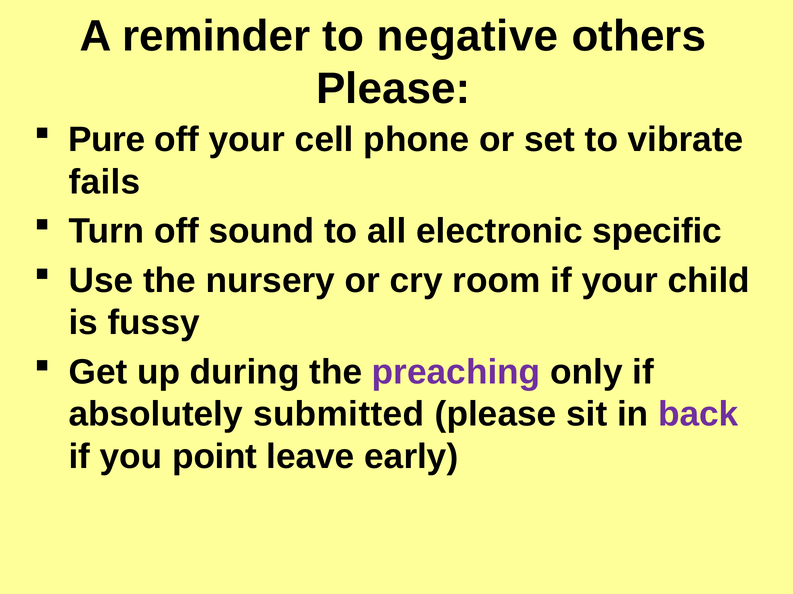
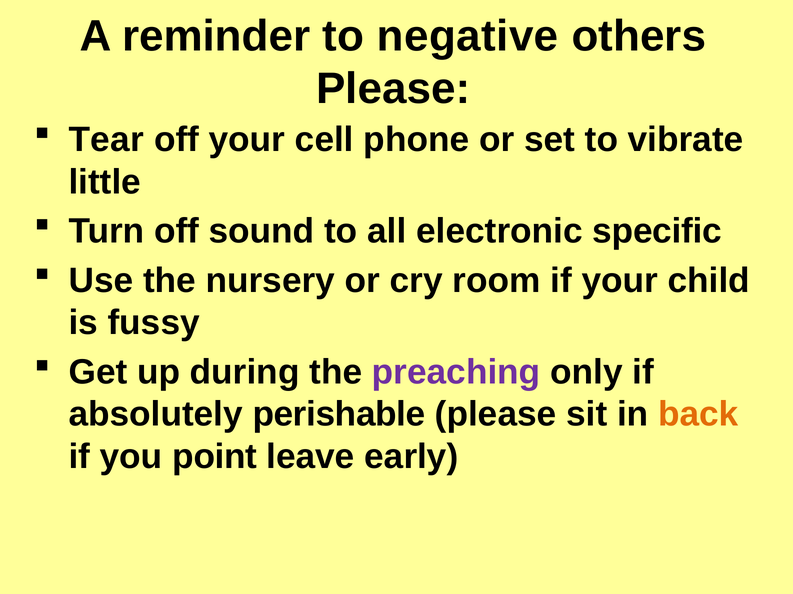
Pure: Pure -> Tear (106, 140)
fails: fails -> little (105, 182)
submitted: submitted -> perishable (339, 415)
back colour: purple -> orange (698, 415)
